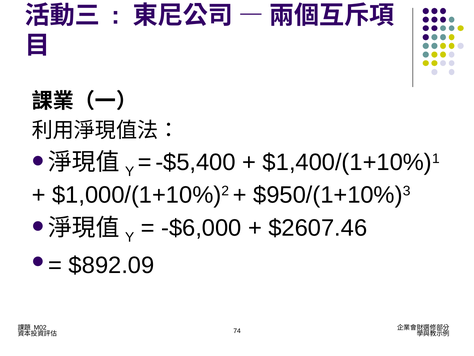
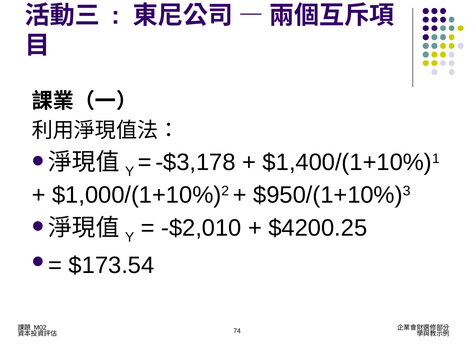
-$5,400: -$5,400 -> -$3,178 (196, 162)
-$6,000: -$6,000 -> -$2,010 (201, 228)
$2607.46: $2607.46 -> $4200.25 (318, 228)
$892.09: $892.09 -> $173.54 (111, 265)
